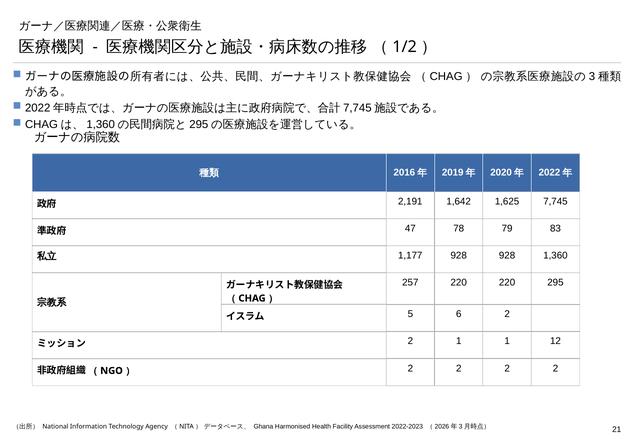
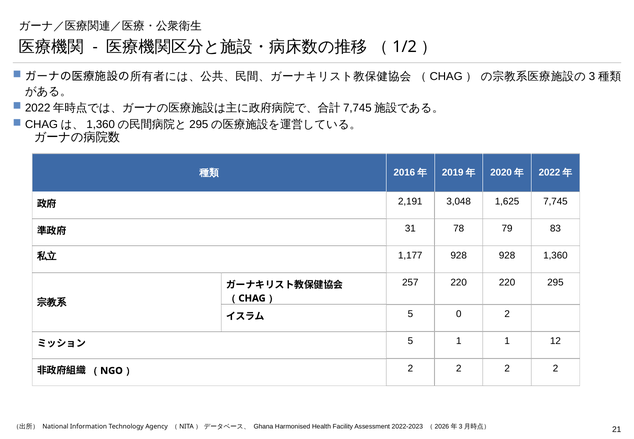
1,642: 1,642 -> 3,048 (459, 201)
47: 47 -> 31 (410, 228)
6: 6 -> 0 (459, 314)
2: 2 -> 5 (410, 341)
